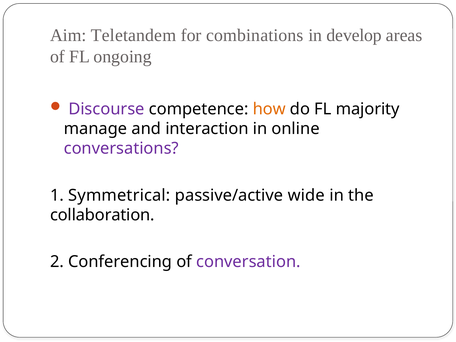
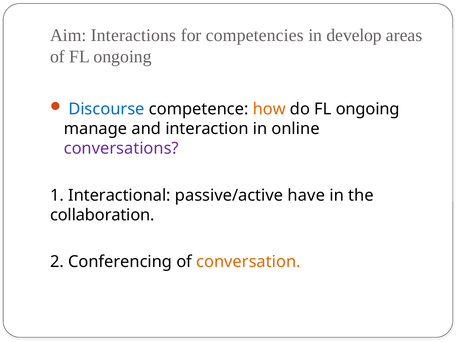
Teletandem: Teletandem -> Interactions (134, 35)
combinations: combinations -> competencies (255, 35)
Discourse colour: purple -> blue (106, 109)
do FL majority: majority -> ongoing (368, 109)
Symmetrical: Symmetrical -> Interactional (119, 195)
wide: wide -> have (306, 195)
conversation colour: purple -> orange (248, 262)
